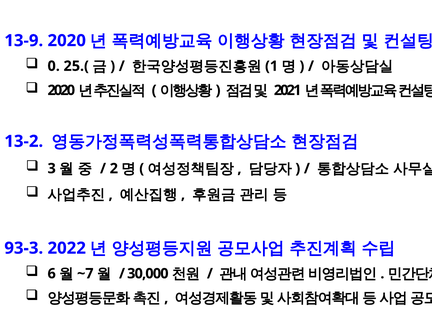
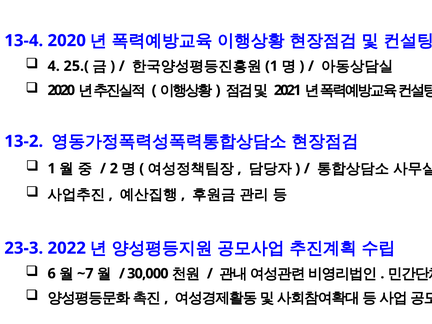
13-9: 13-9 -> 13-4 (24, 41)
0: 0 -> 4 (54, 66)
3: 3 -> 1 (52, 169)
93-3: 93-3 -> 23-3 (24, 248)
